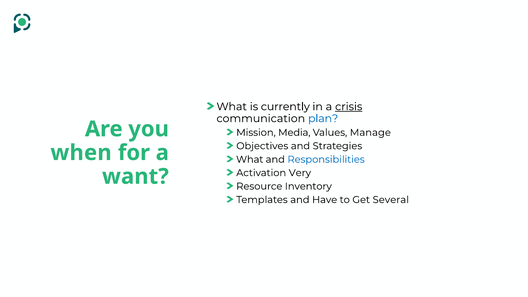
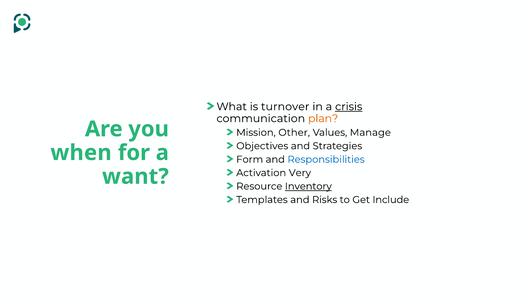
currently: currently -> turnover (285, 107)
plan colour: blue -> orange (323, 119)
Media: Media -> Other (294, 133)
What: What -> Form (250, 159)
Inventory underline: none -> present (308, 186)
Have: Have -> Risks (325, 200)
Several: Several -> Include (391, 200)
